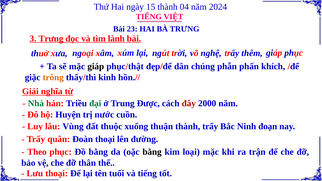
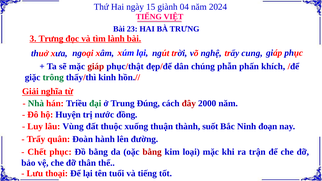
15 thành: thành -> giành (168, 7)
thêm: thêm -> cung (252, 53)
giáp colour: black -> red (96, 66)
trông colour: orange -> green (53, 77)
Được: Được -> Đúng (148, 103)
cuồn: cuồn -> đồng (127, 114)
thành trẩy: trẩy -> suốt (210, 126)
Đoàn thoại: thoại -> hành (105, 139)
Theo: Theo -> Chết (37, 152)
bằng colour: black -> red (152, 152)
